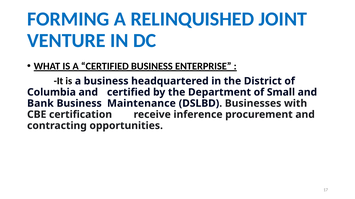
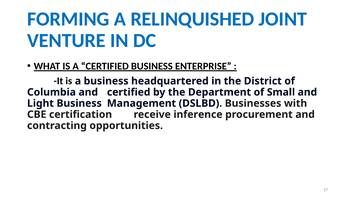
Bank: Bank -> Light (40, 104)
Maintenance: Maintenance -> Management (142, 104)
